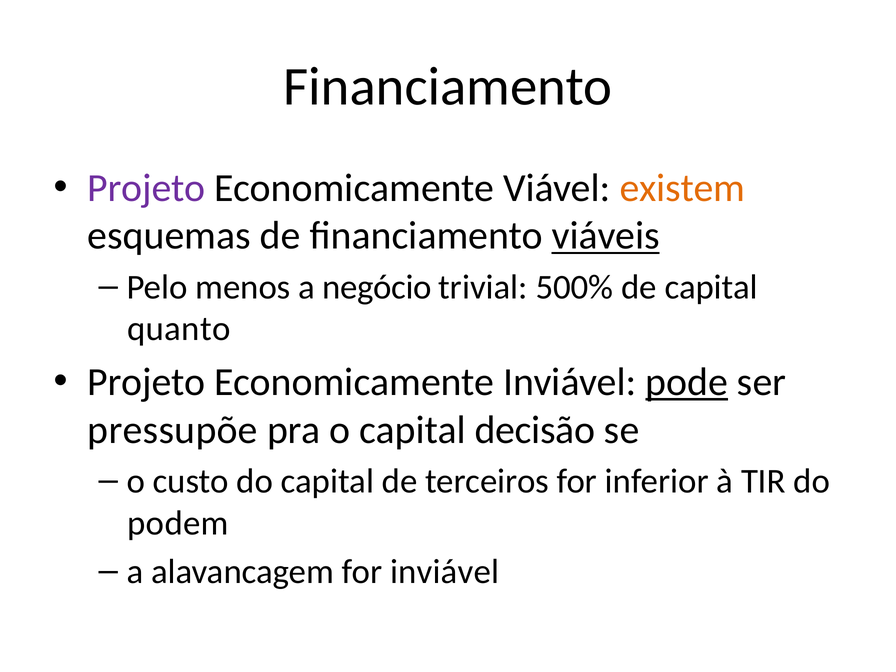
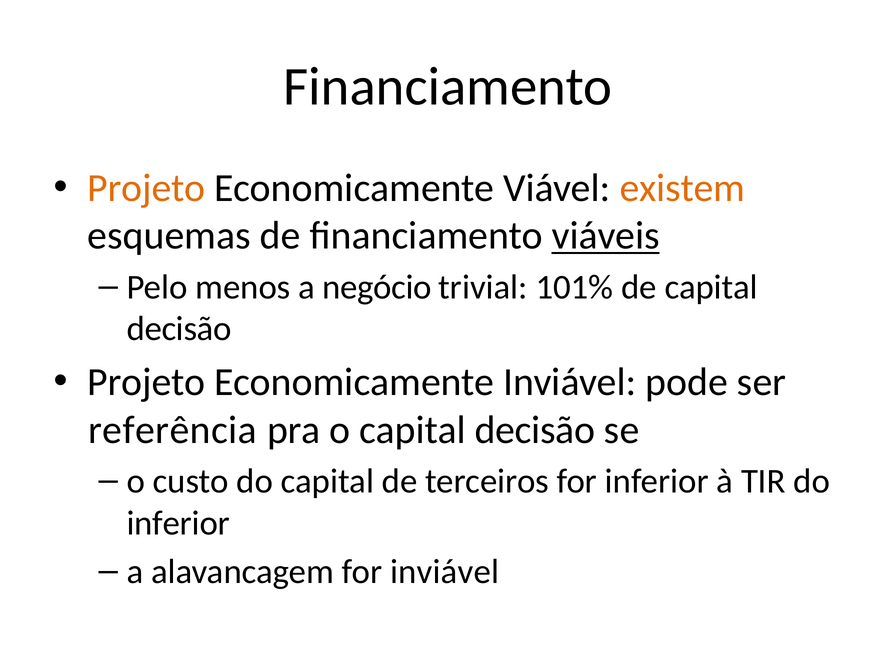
Projeto colour: purple -> orange (146, 188)
500%: 500% -> 101% (574, 287)
quanto: quanto -> decisão (179, 329)
pode underline: present -> none (687, 382)
pressupõe: pressupõe -> referência (173, 430)
podem: podem -> inferior (178, 523)
